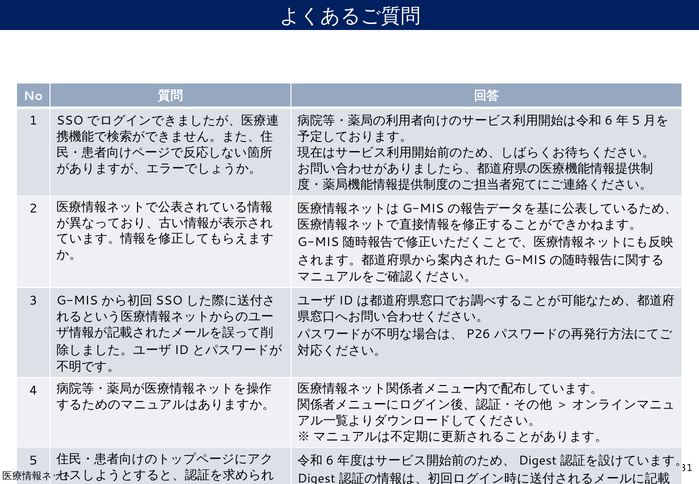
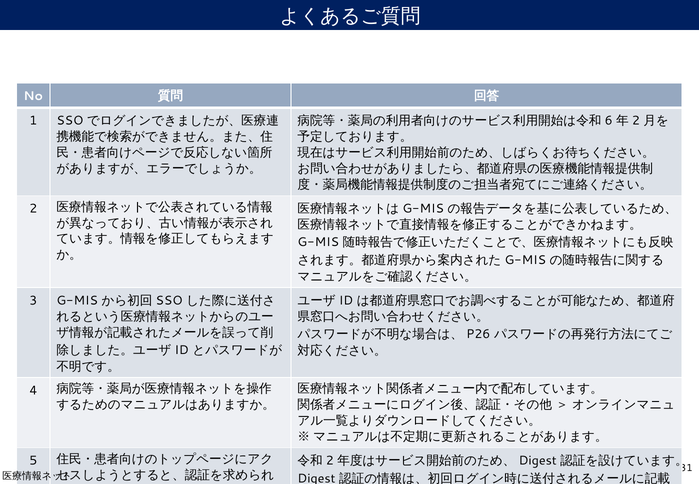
5: 5 -> 2 (636, 120)
6: 6 -> 2 (330, 461)
